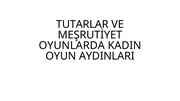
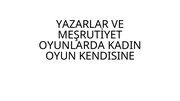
TUTARLAR: TUTARLAR -> YAZARLAR (82, 24)
AYDINLARI: AYDINLARI -> KENDISINE (107, 56)
